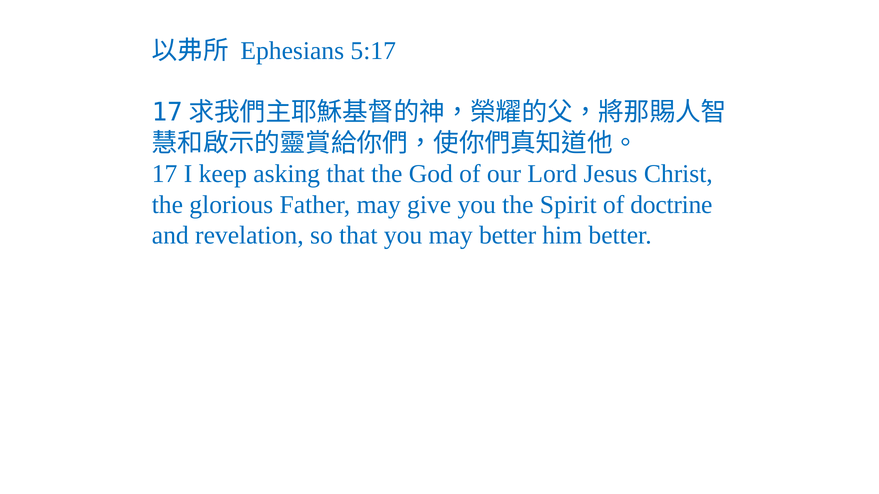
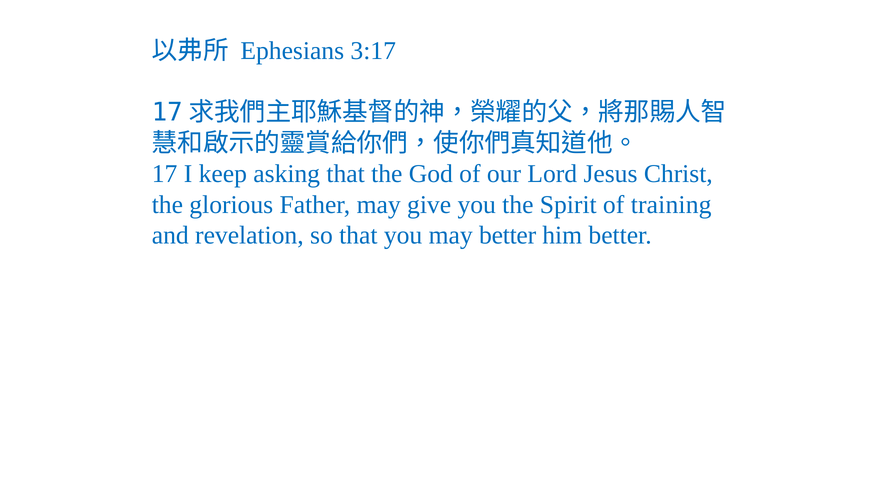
5:17: 5:17 -> 3:17 (373, 51)
doctrine: doctrine -> training (671, 205)
